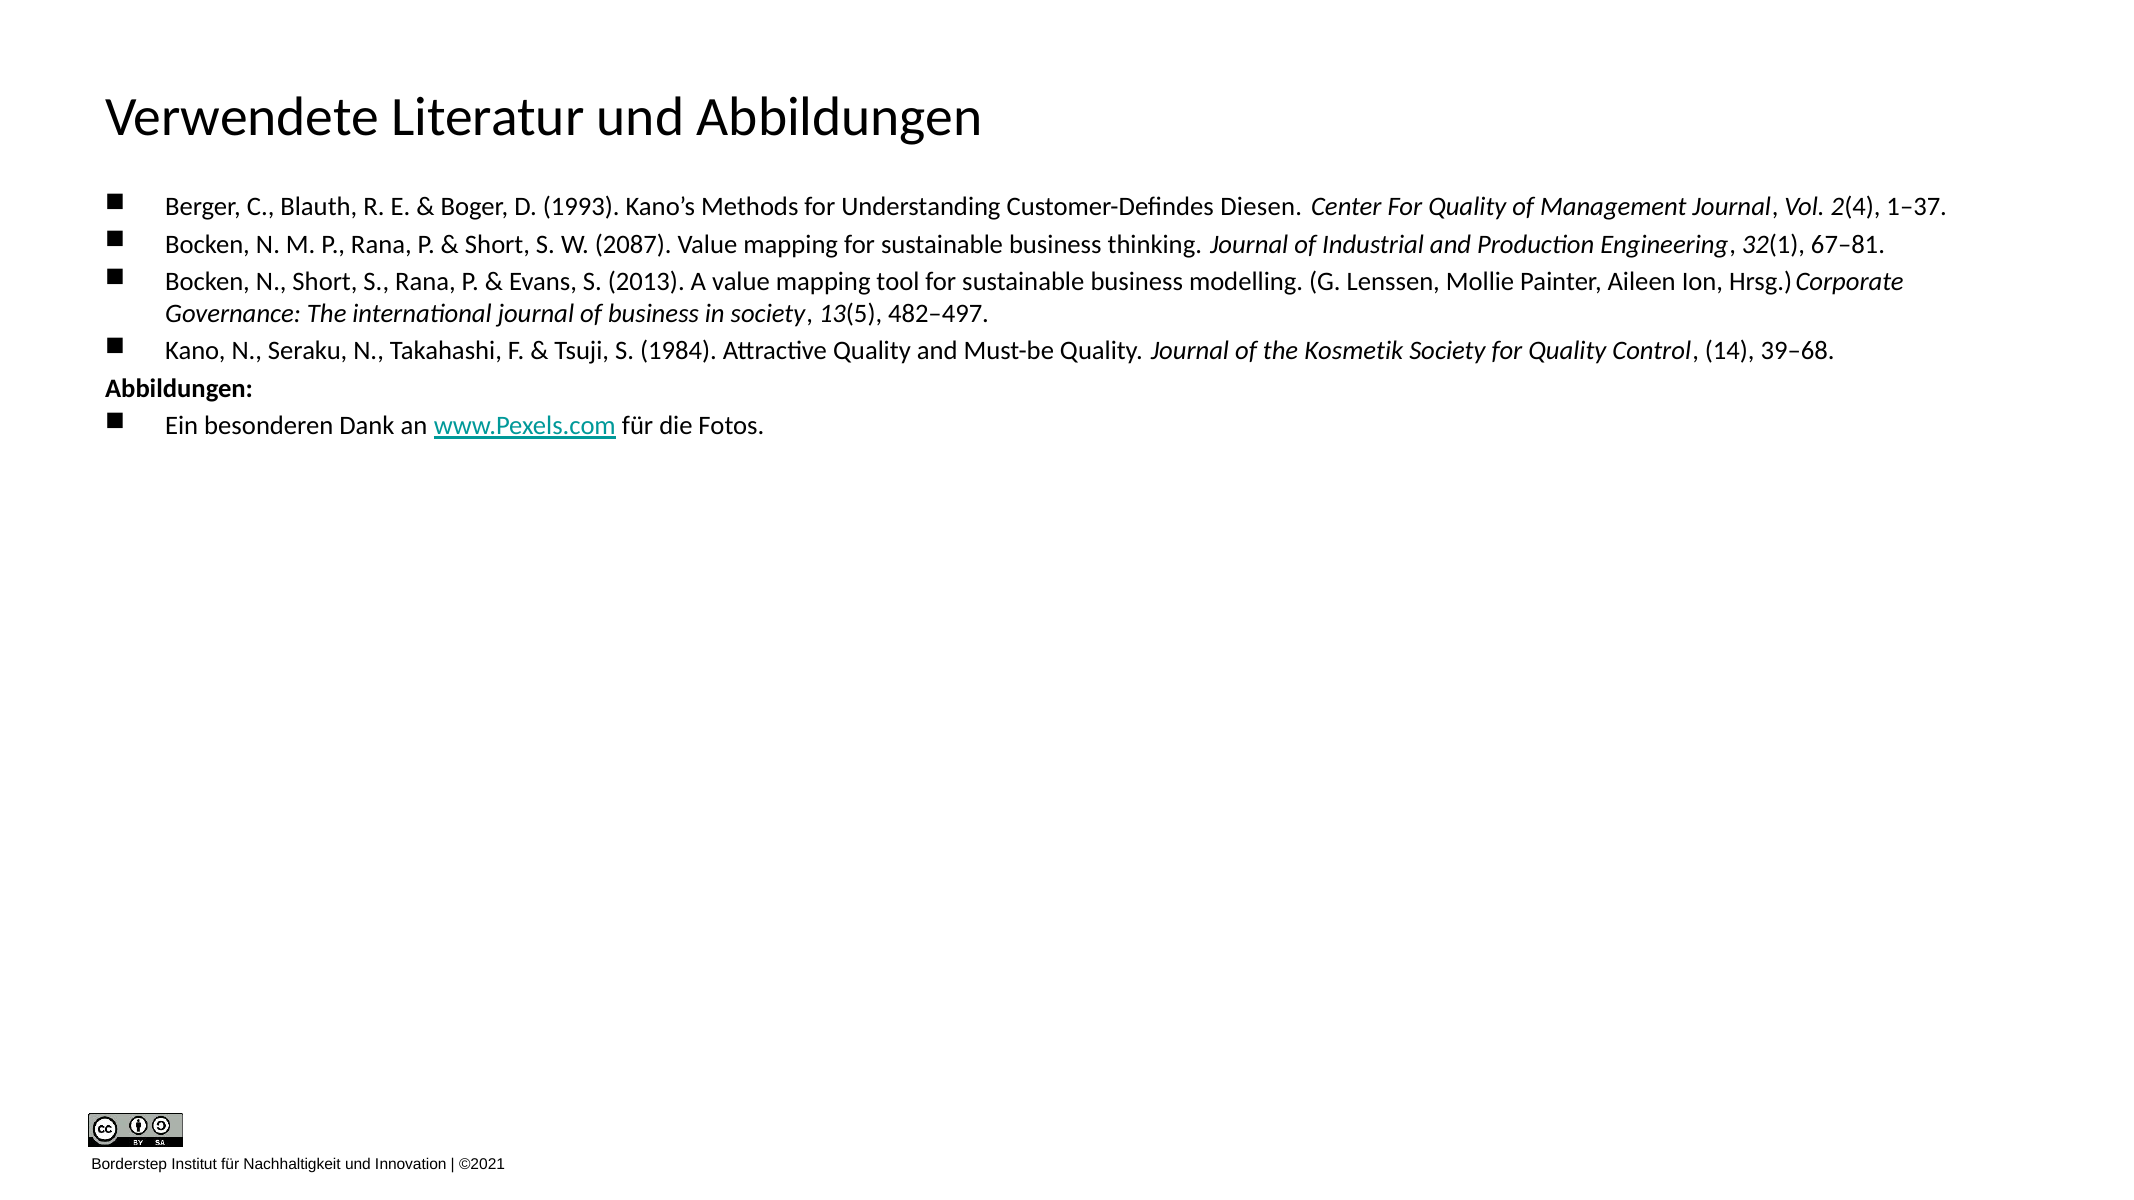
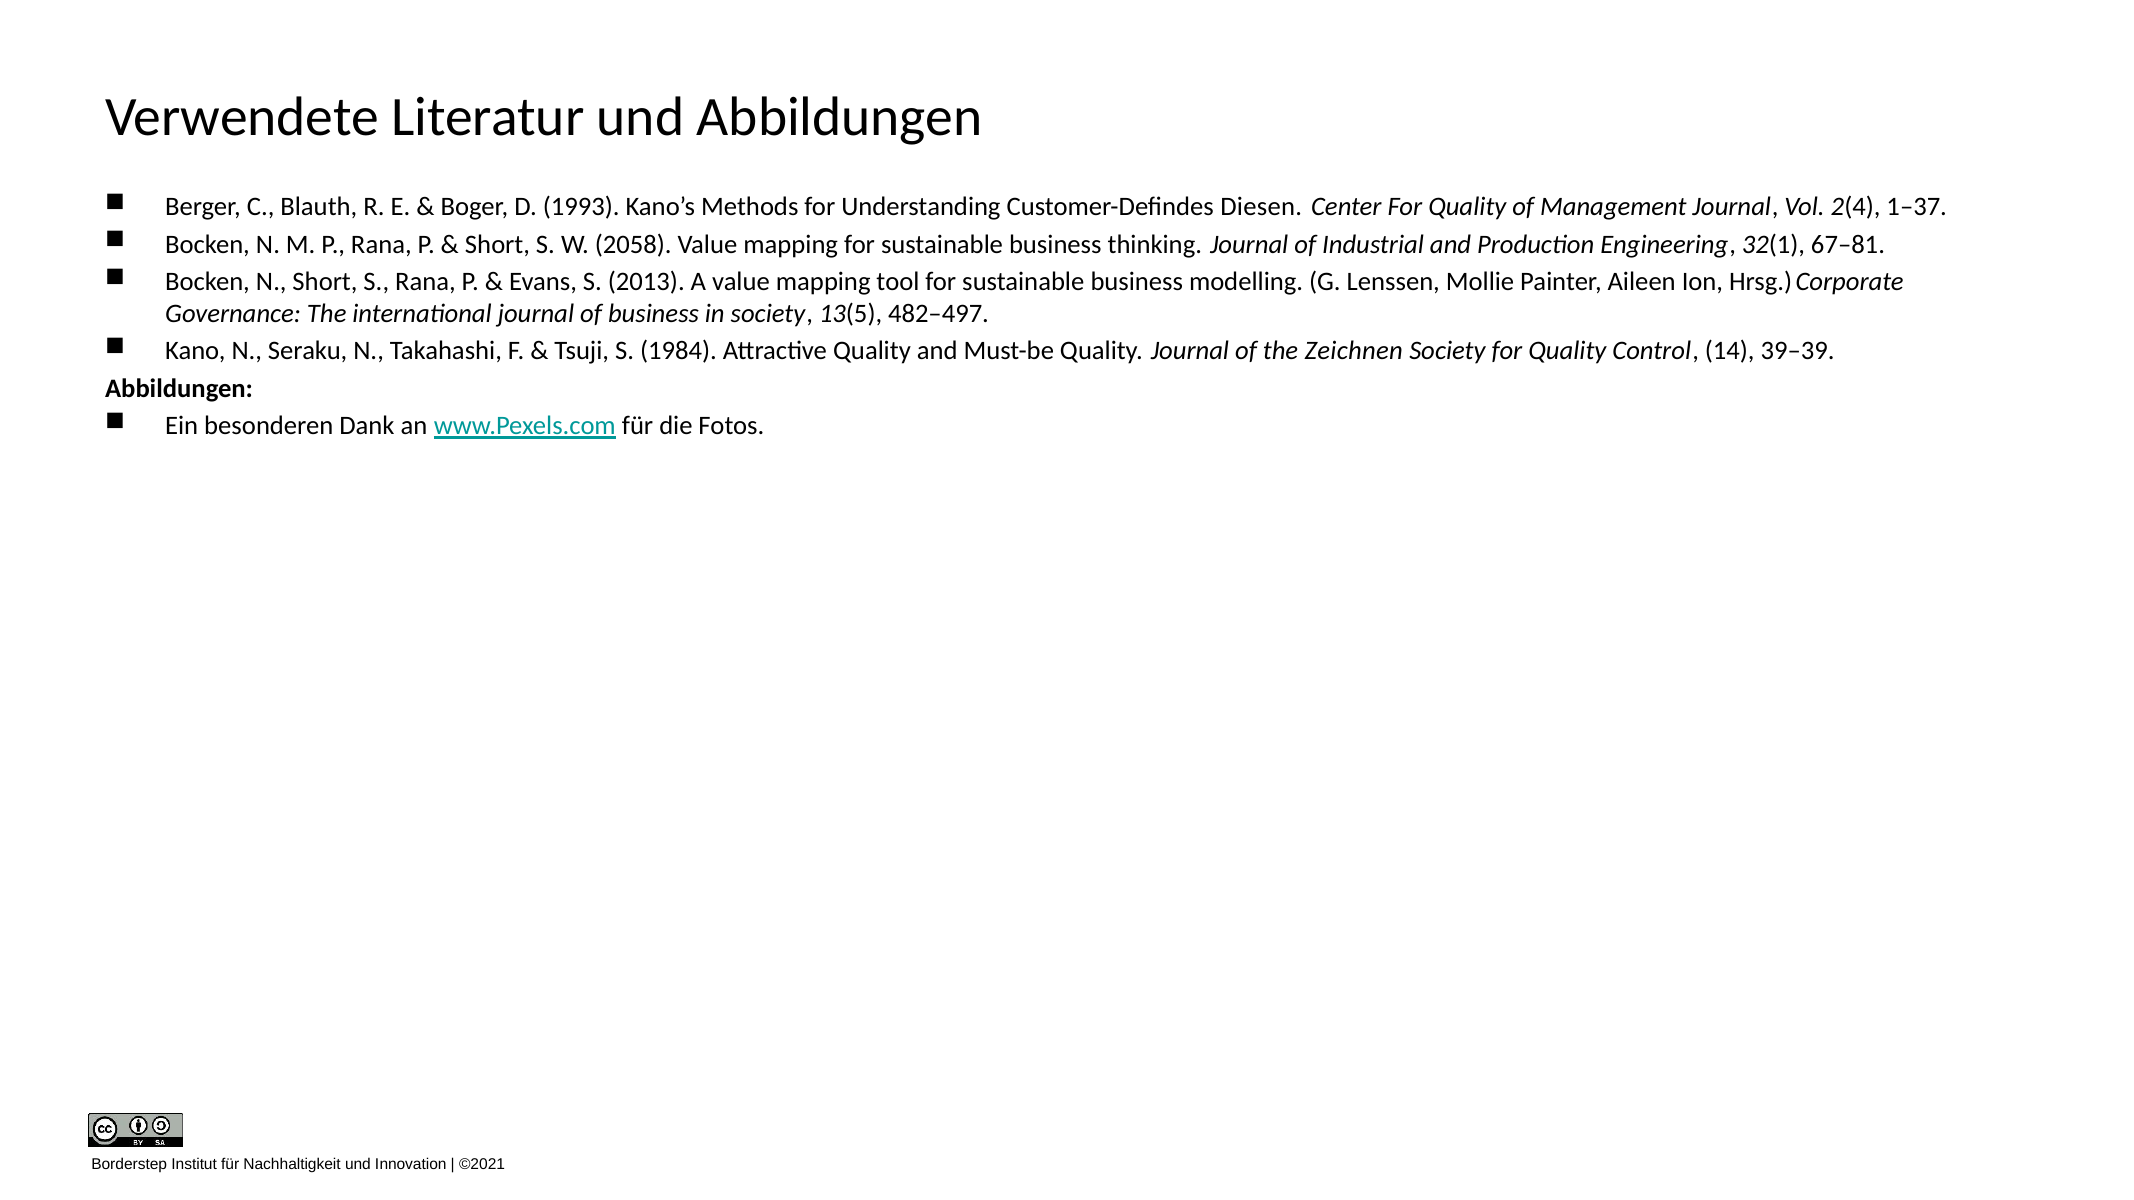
2087: 2087 -> 2058 (633, 245)
Kosmetik: Kosmetik -> Zeichnen (1354, 351)
39–68: 39–68 -> 39–39 (1798, 351)
